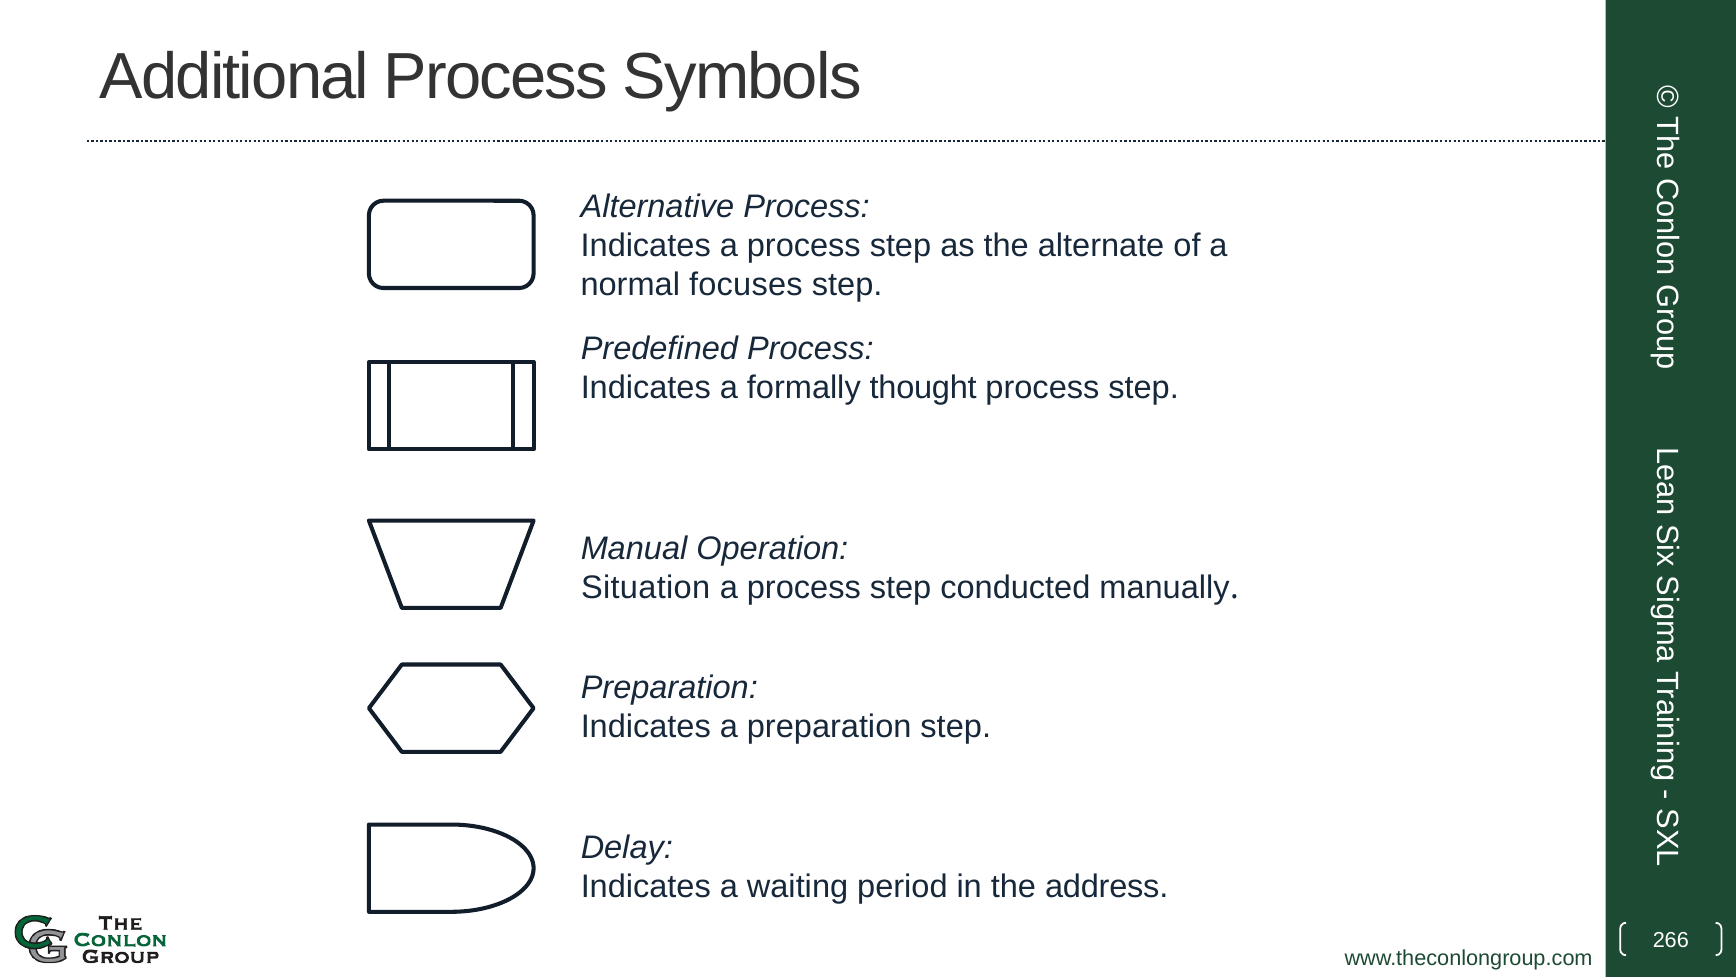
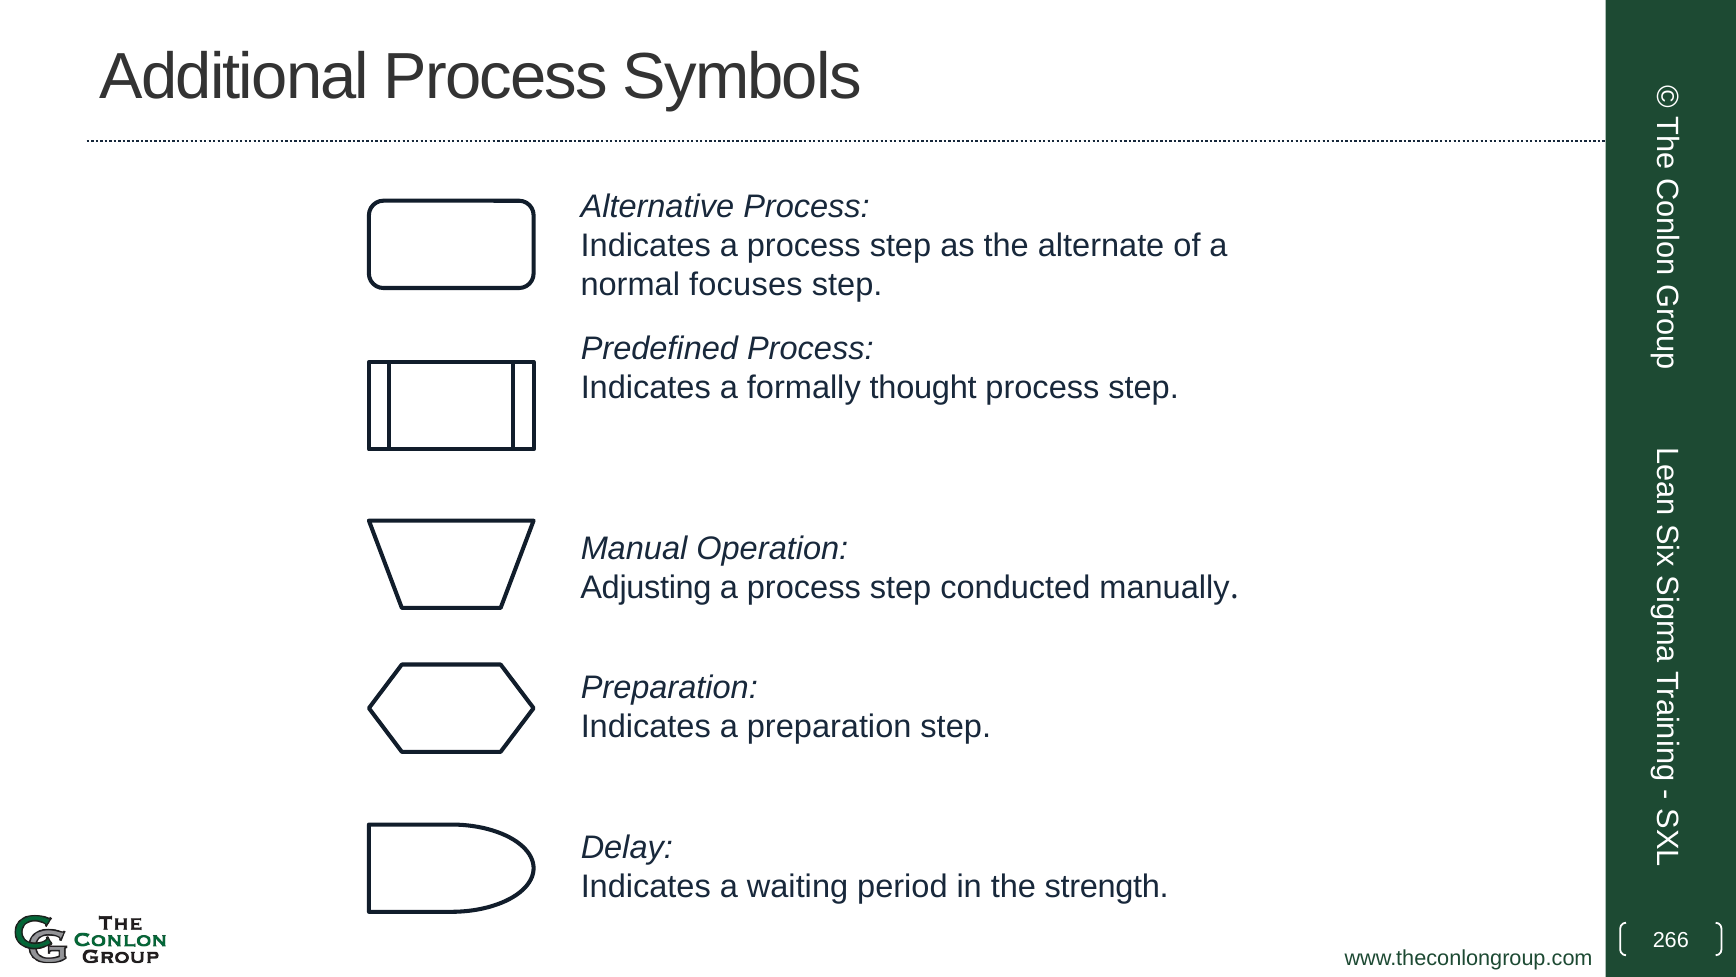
Situation: Situation -> Adjusting (646, 588)
address: address -> strength (1107, 887)
